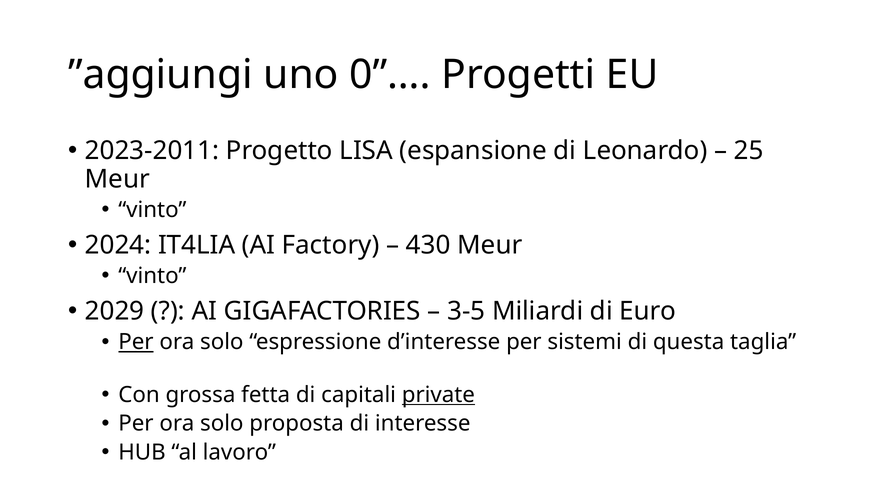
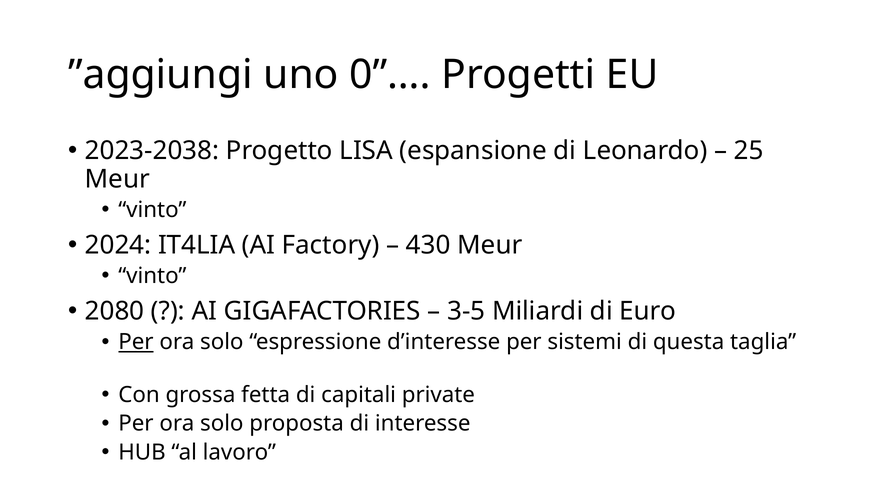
2023-2011: 2023-2011 -> 2023-2038 (152, 151)
2029: 2029 -> 2080 (115, 311)
private underline: present -> none (438, 395)
